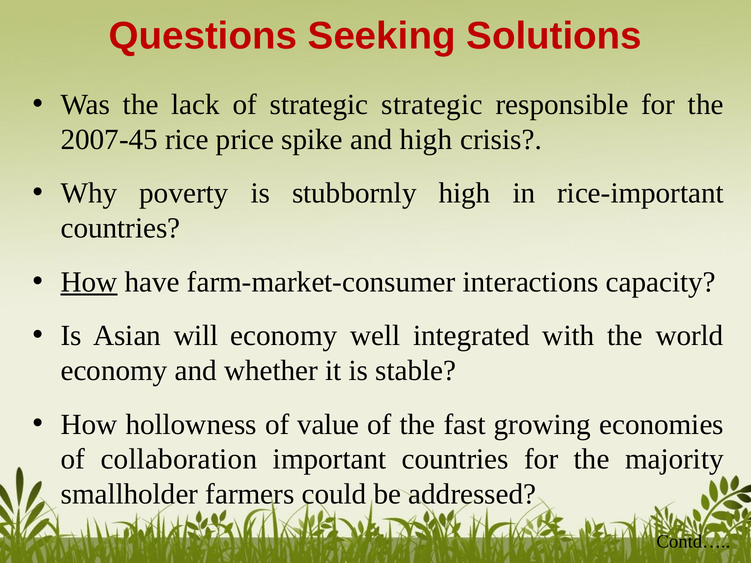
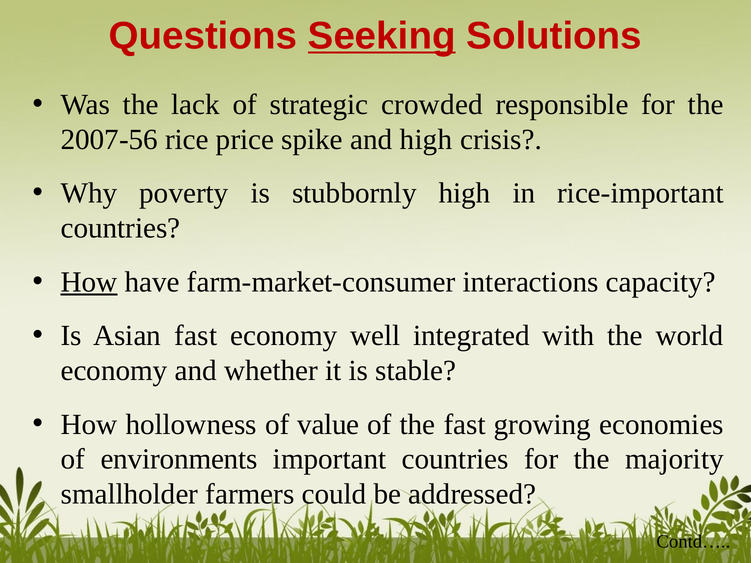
Seeking underline: none -> present (382, 36)
strategic strategic: strategic -> crowded (432, 105)
2007-45: 2007-45 -> 2007-56 (109, 140)
Asian will: will -> fast (196, 336)
collaboration: collaboration -> environments (179, 460)
